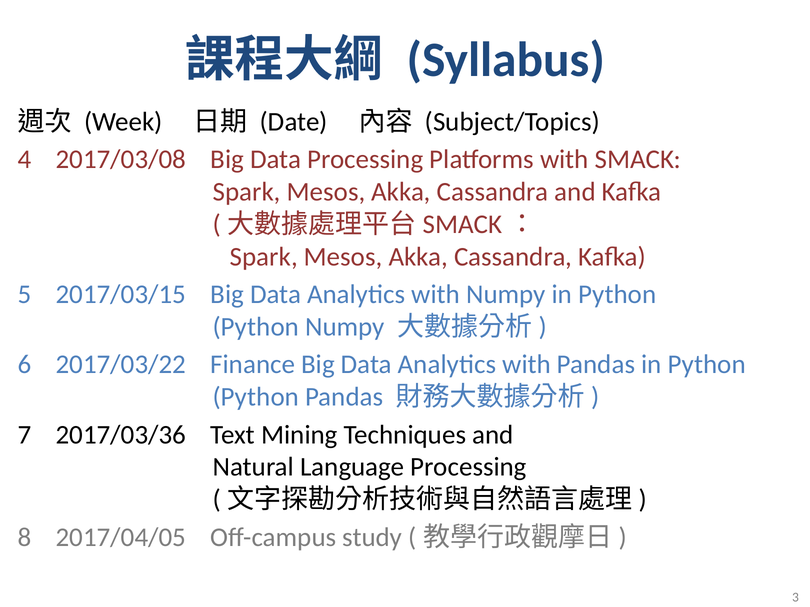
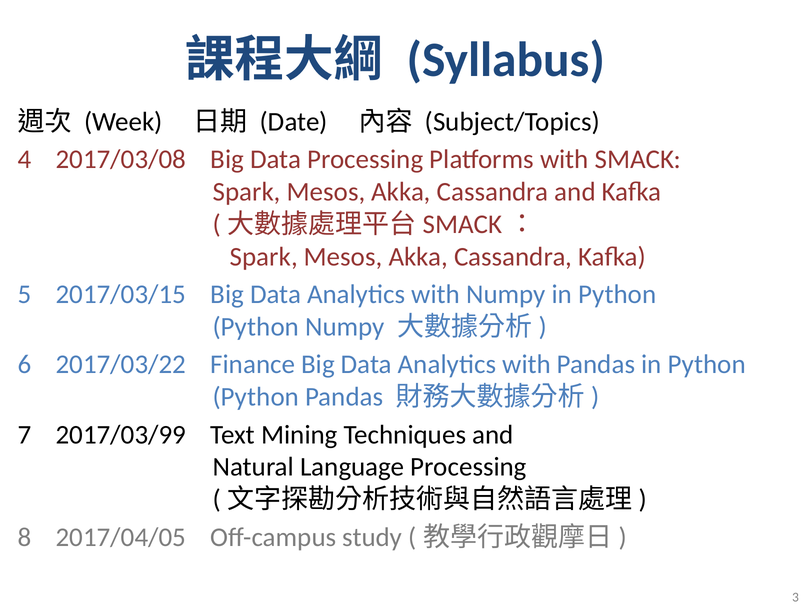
2017/03/36: 2017/03/36 -> 2017/03/99 (121, 435)
